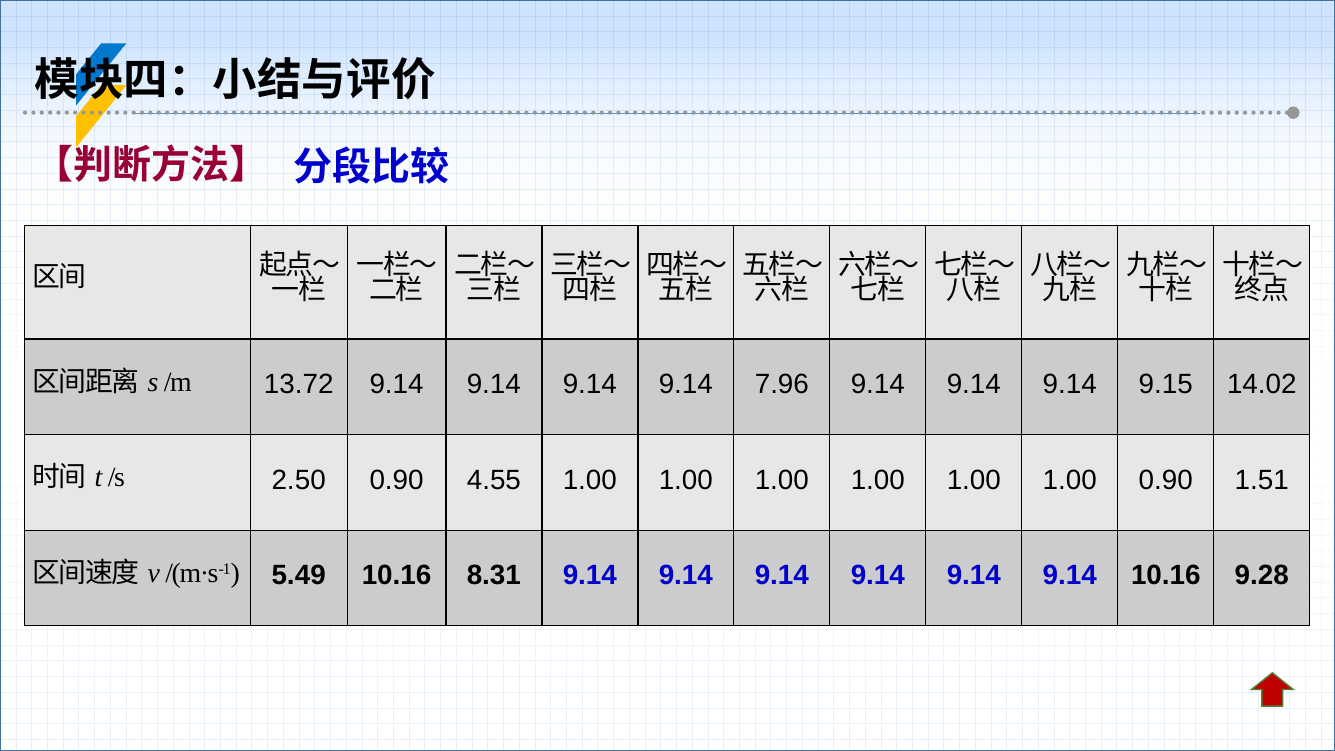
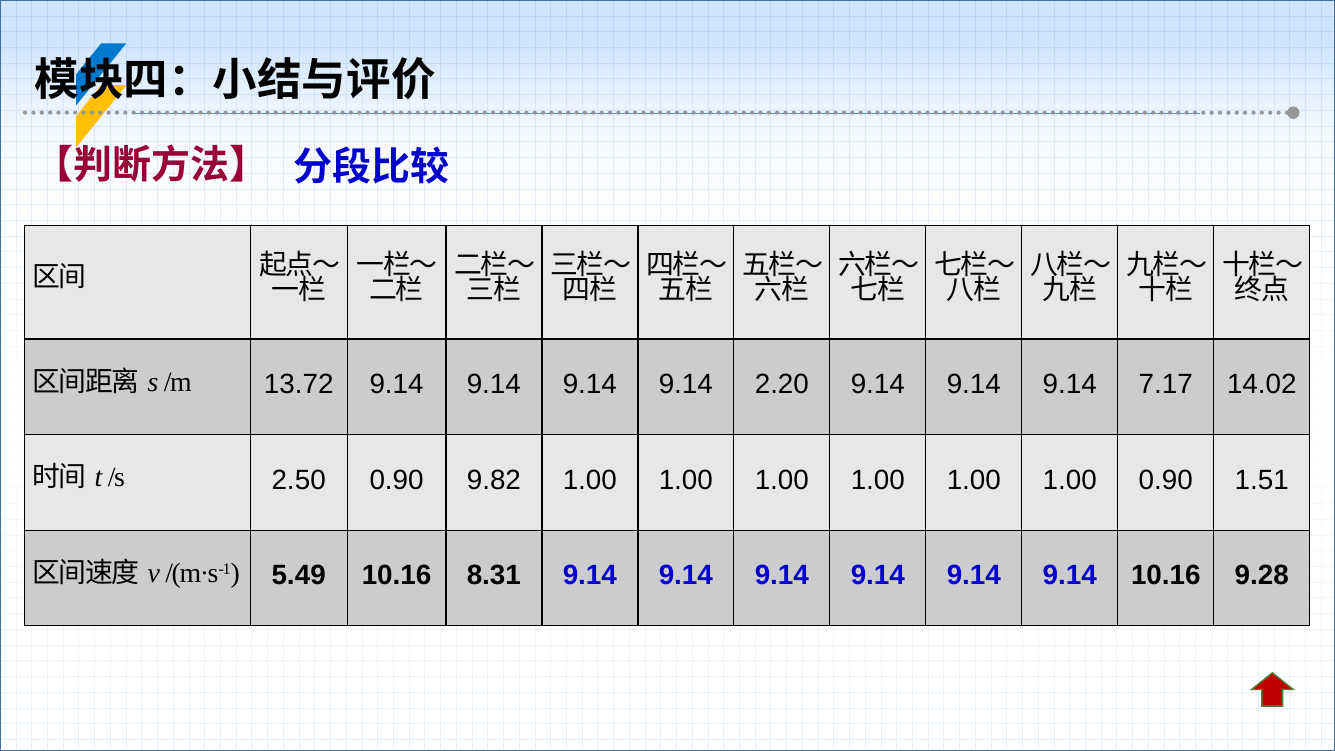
7.96: 7.96 -> 2.20 (782, 384)
9.15: 9.15 -> 7.17 (1166, 384)
4.55: 4.55 -> 9.82 (494, 480)
